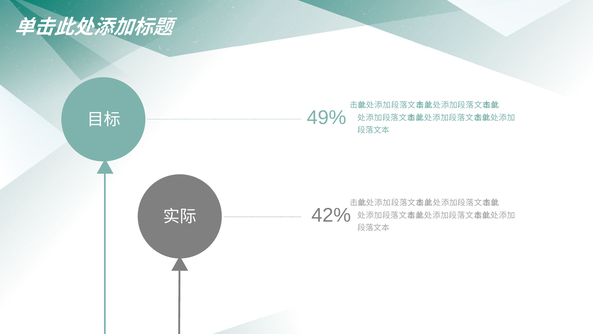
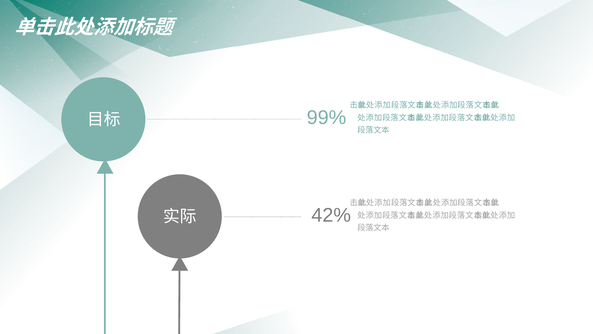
49%: 49% -> 99% (326, 118)
